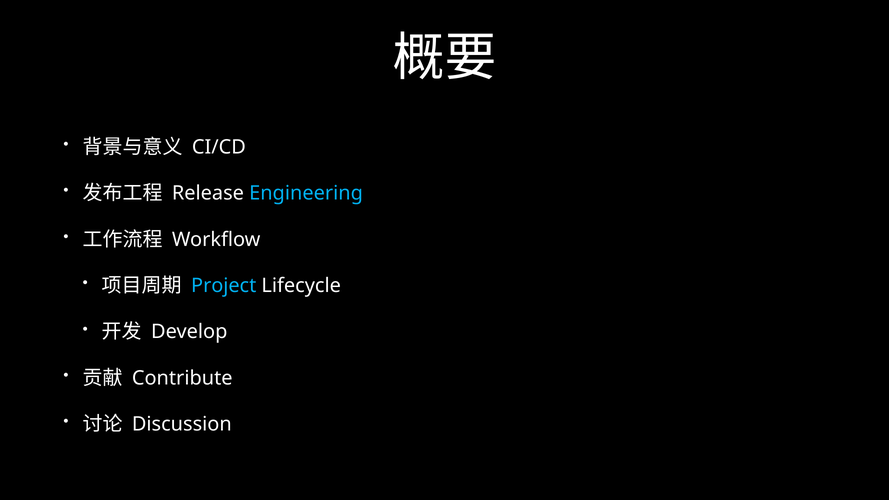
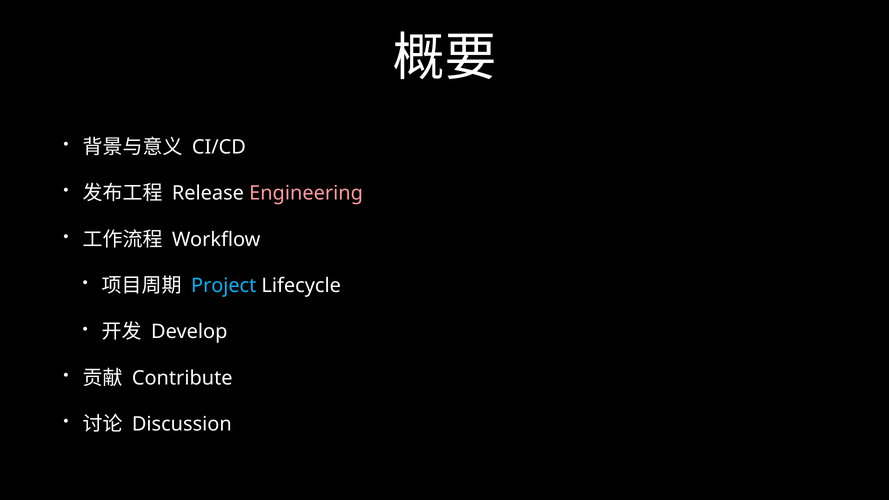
Engineering colour: light blue -> pink (306, 193)
